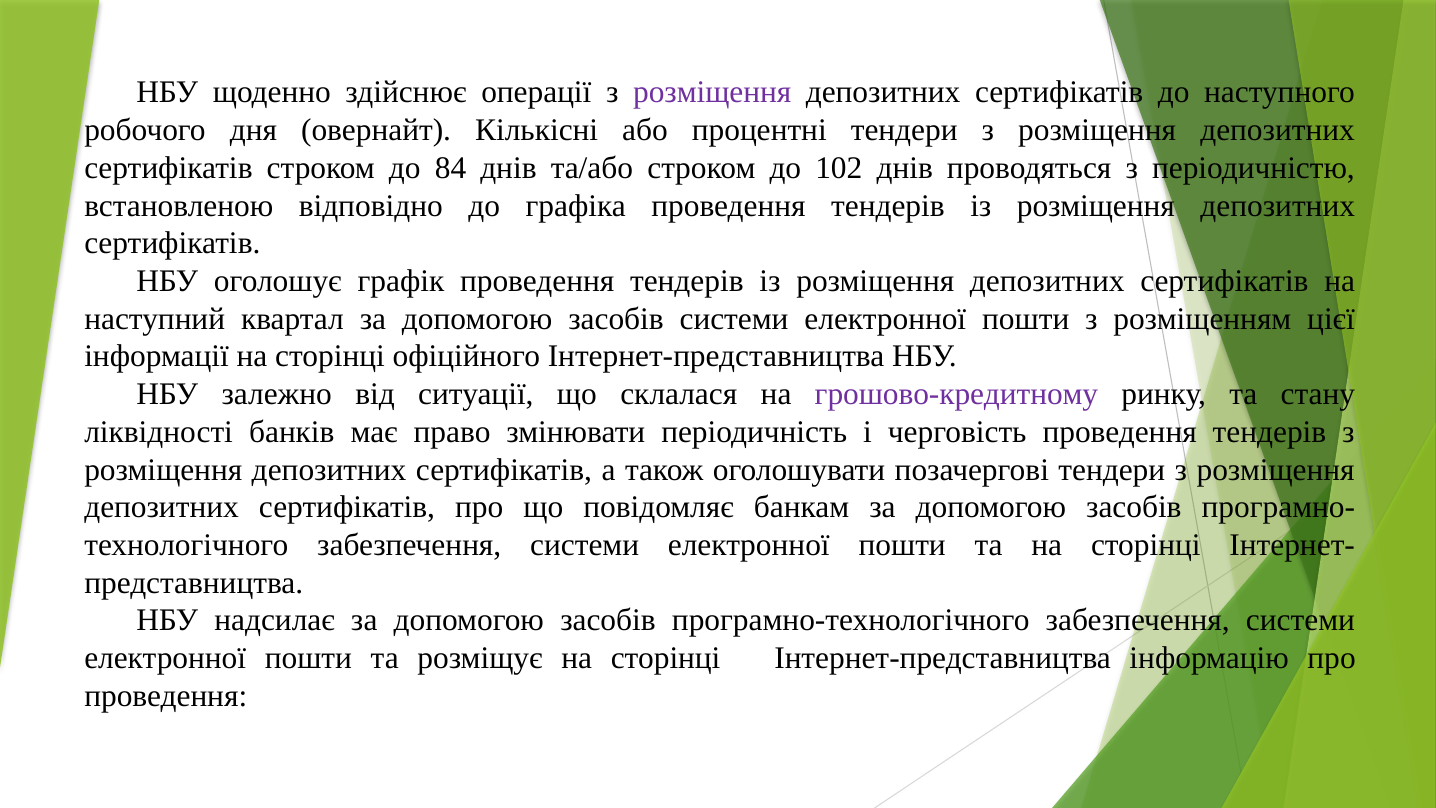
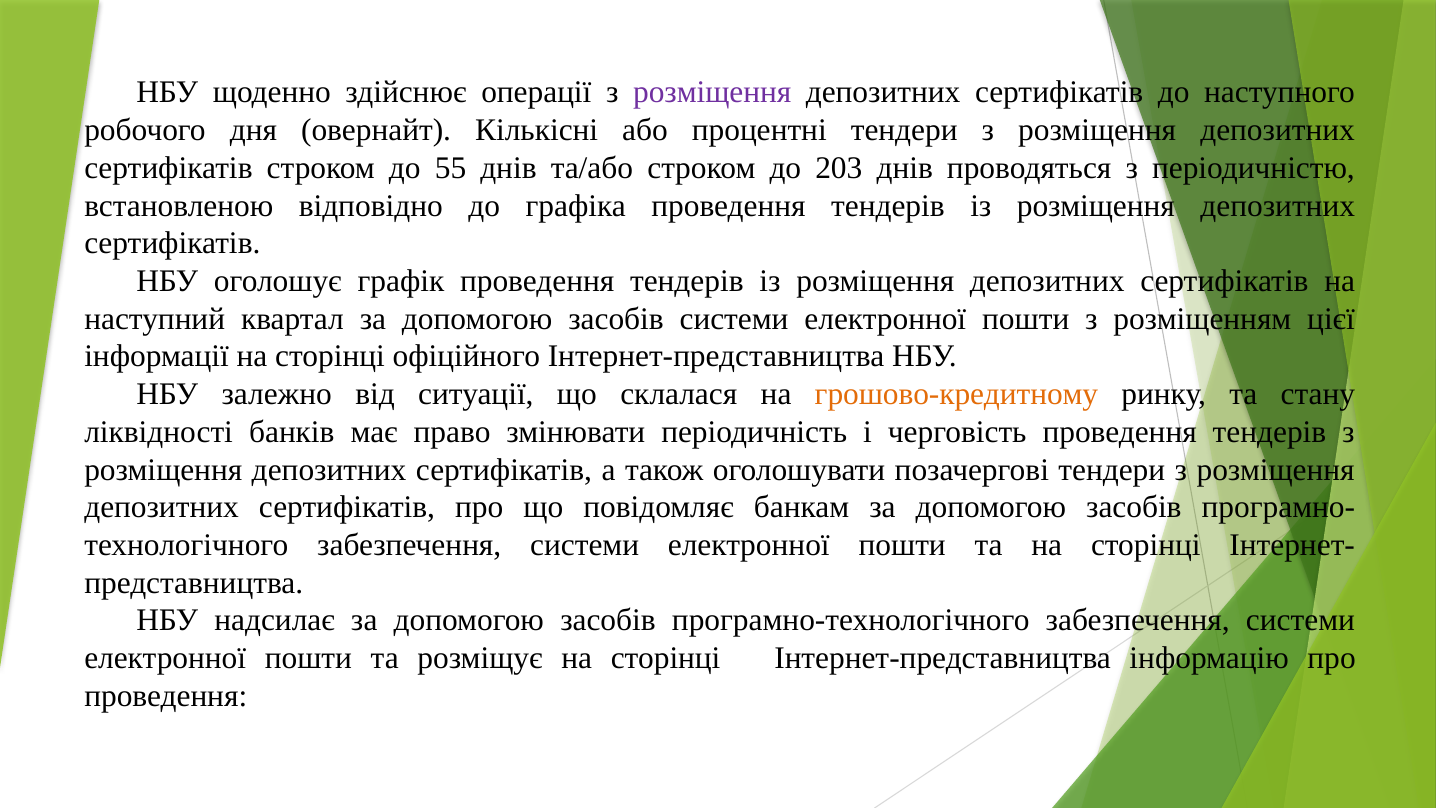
84: 84 -> 55 (451, 168)
102: 102 -> 203 (839, 168)
грошово-кредитному colour: purple -> orange (956, 394)
